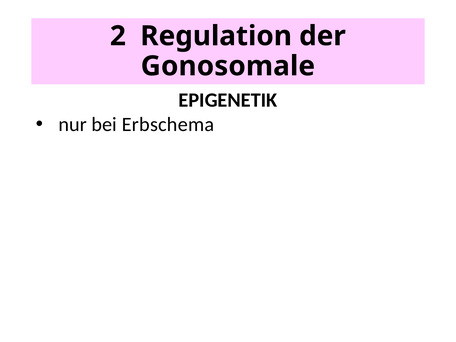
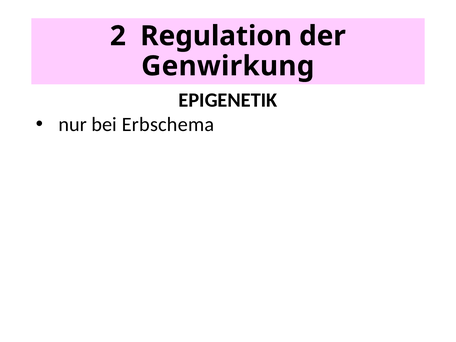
Gonosomale: Gonosomale -> Genwirkung (228, 66)
